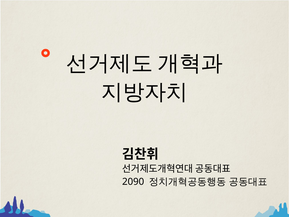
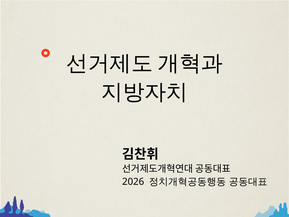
2090: 2090 -> 2026 (133, 181)
